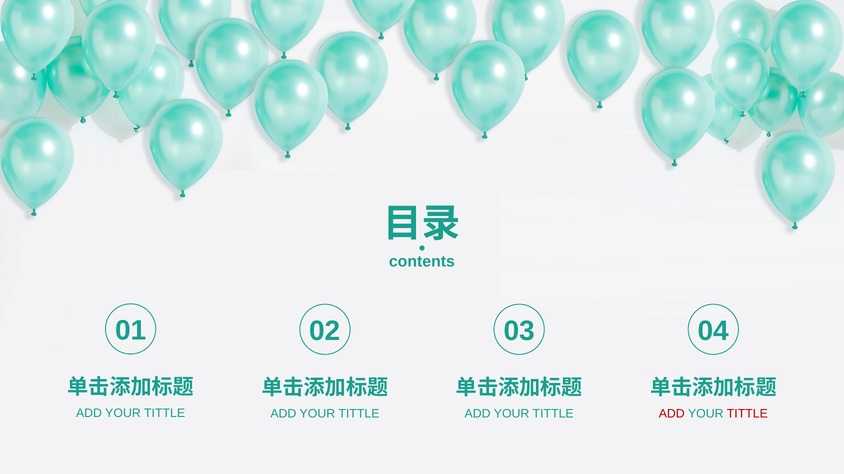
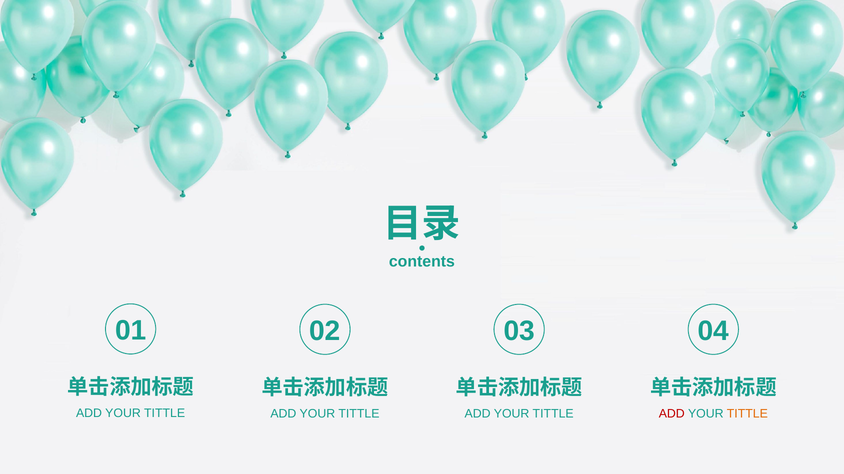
TITTLE colour: red -> orange (747, 414)
